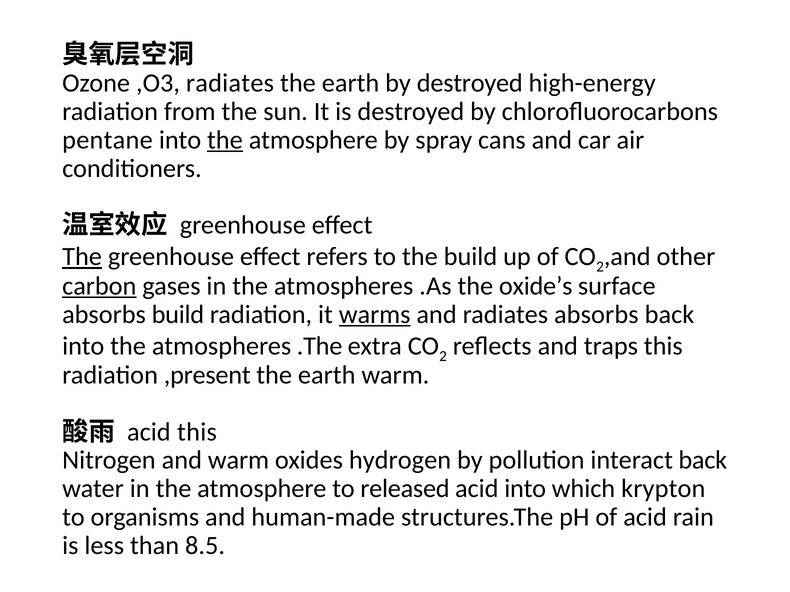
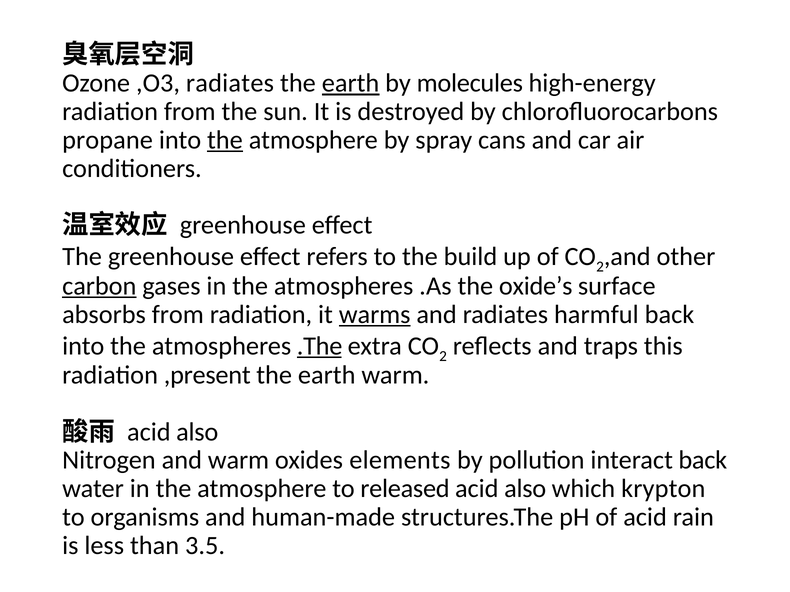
earth underline: none -> present (351, 83)
by destroyed: destroyed -> molecules (470, 83)
pentane: pentane -> propane (108, 140)
The underline: present -> none (82, 257)
absorbs build: build -> from (178, 315)
radiates absorbs: absorbs -> harmful (596, 315)
.The underline: none -> present (320, 346)
this: this -> also (197, 432)
hydrogen: hydrogen -> elements (400, 461)
into: into -> also (525, 489)
8.5: 8.5 -> 3.5 (205, 546)
